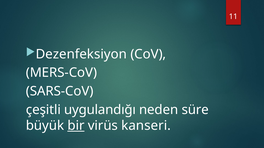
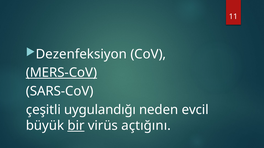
MERS-CoV underline: none -> present (61, 73)
süre: süre -> evcil (195, 110)
kanseri: kanseri -> açtığını (146, 126)
